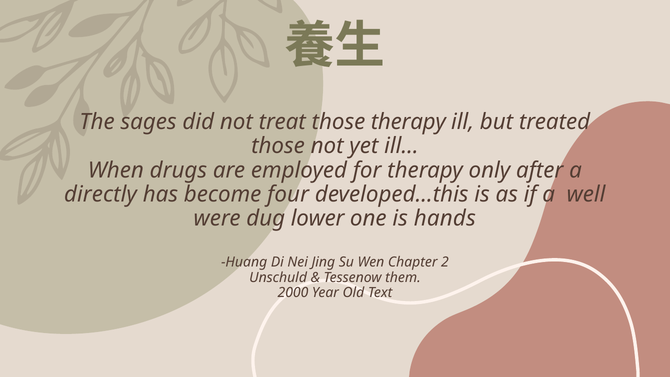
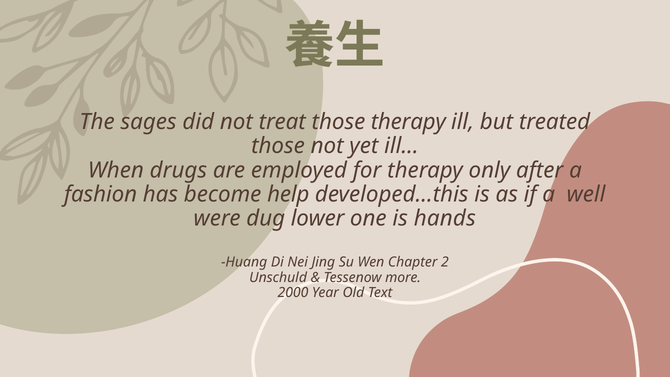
directly: directly -> fashion (101, 194)
four: four -> help (288, 194)
them: them -> more (403, 277)
